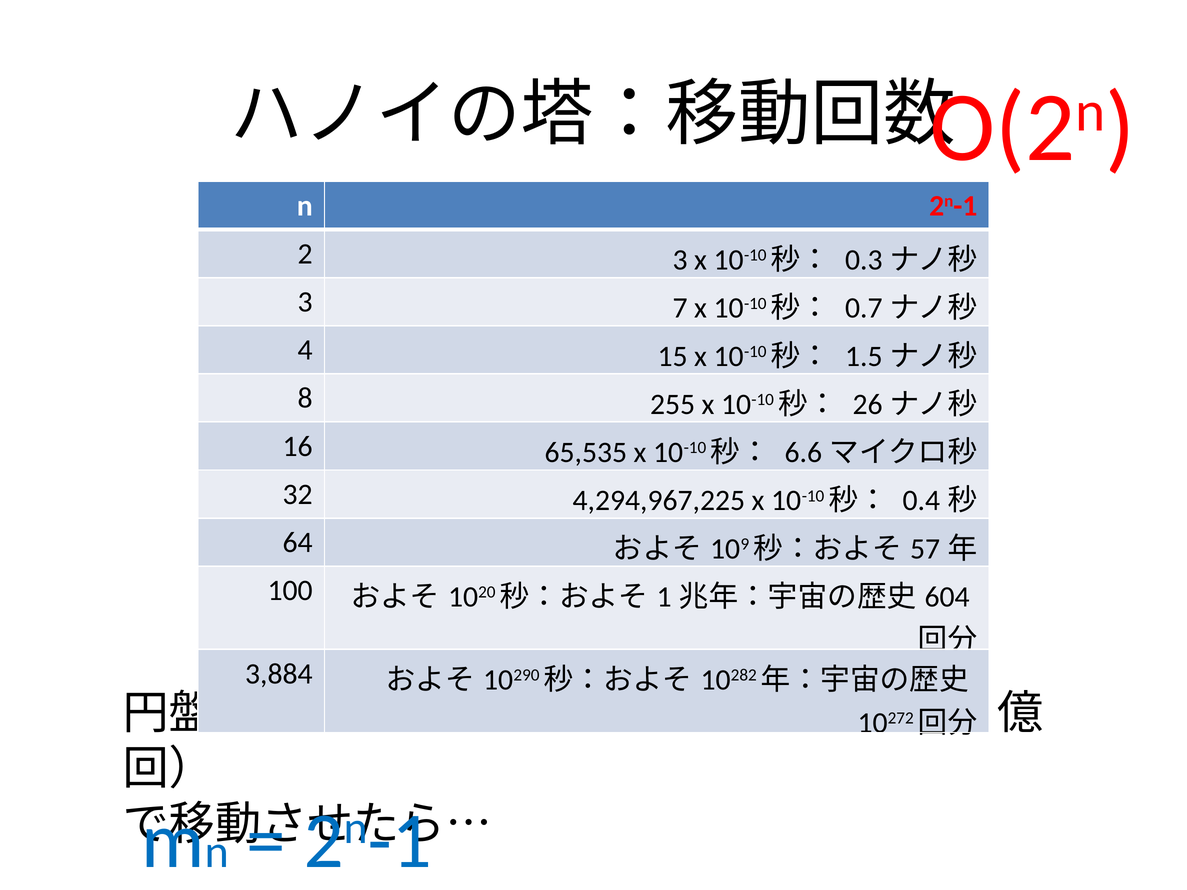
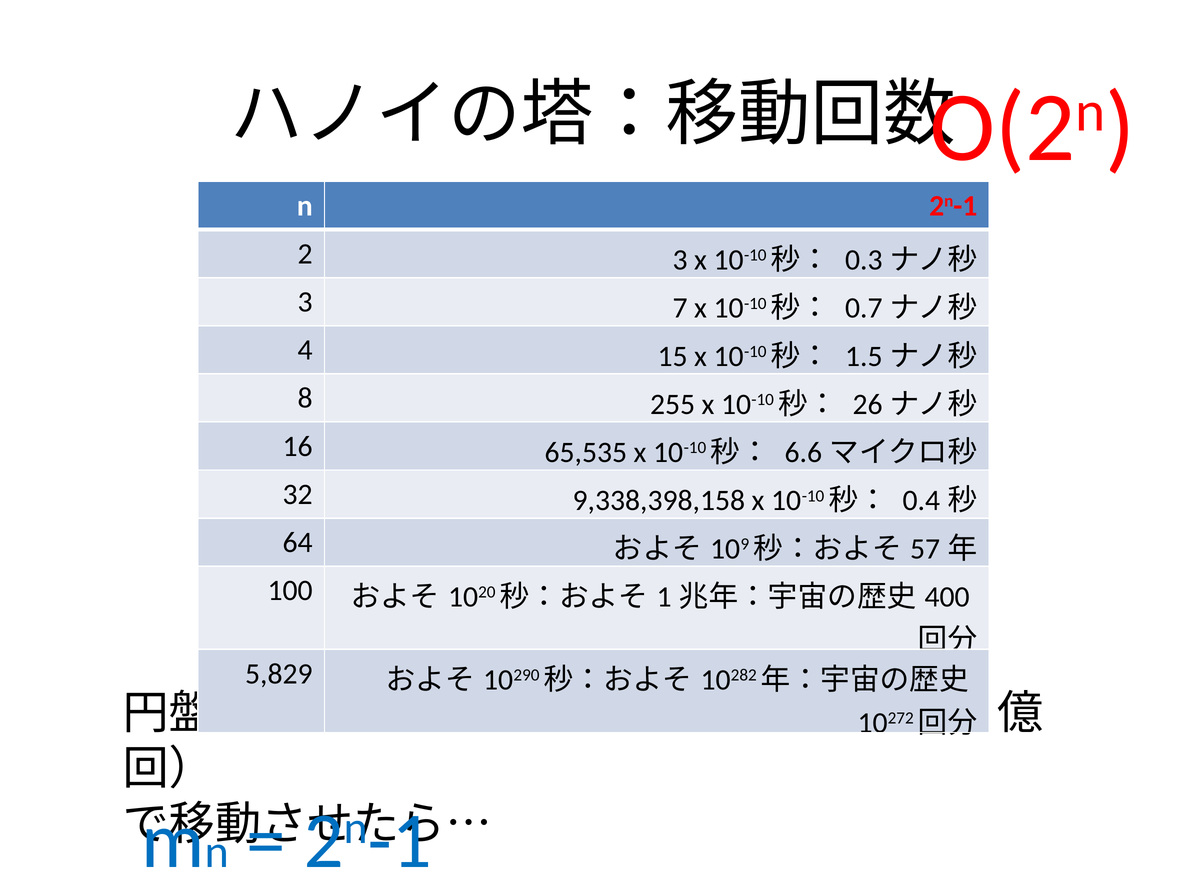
4,294,967,225: 4,294,967,225 -> 9,338,398,158 (659, 501)
604: 604 -> 400 (947, 597)
3,884: 3,884 -> 5,829 (279, 674)
